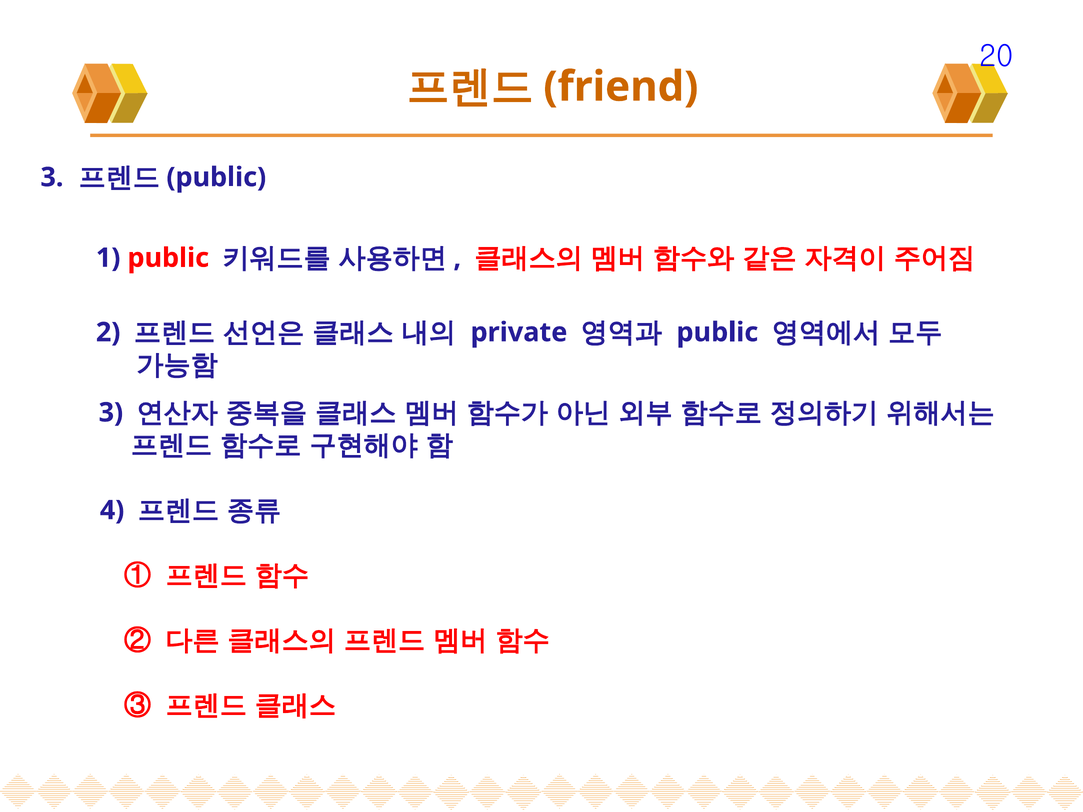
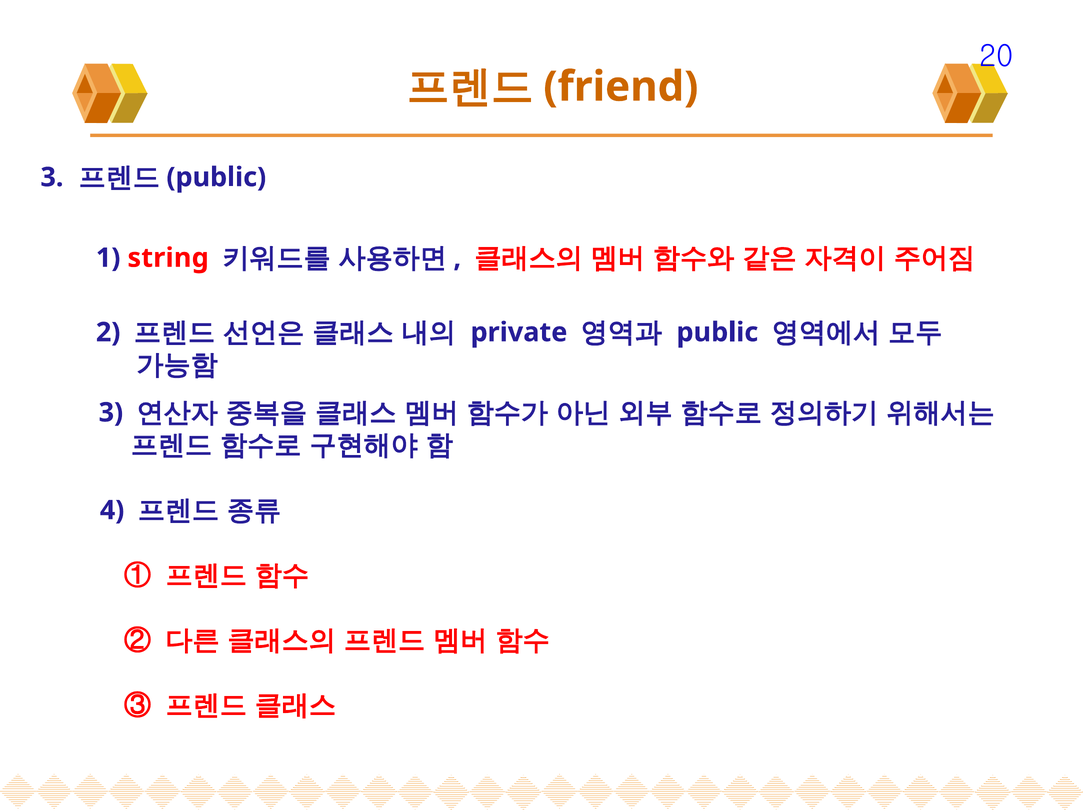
1 public: public -> string (168, 258)
